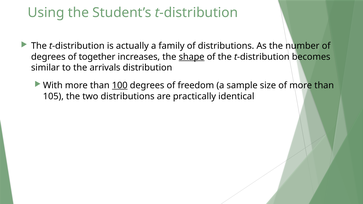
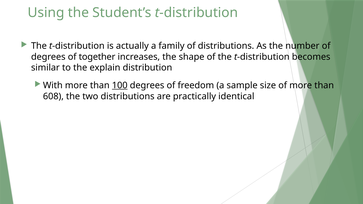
shape underline: present -> none (192, 57)
arrivals: arrivals -> explain (105, 68)
105: 105 -> 608 (53, 96)
